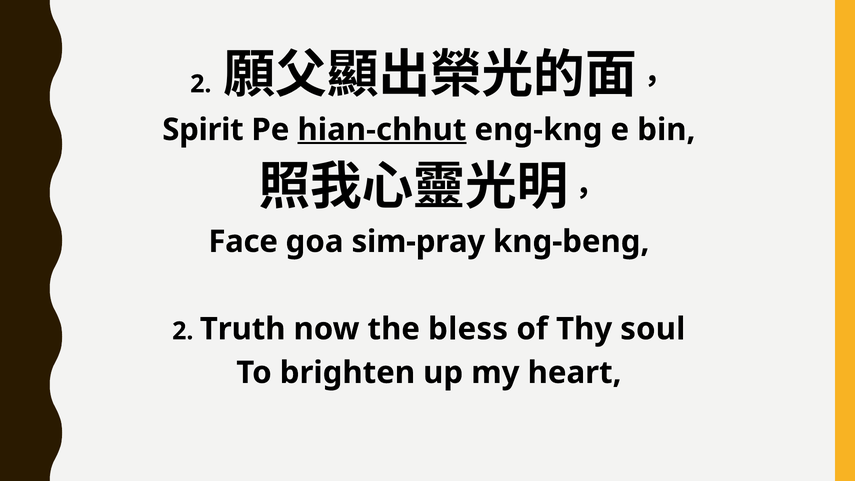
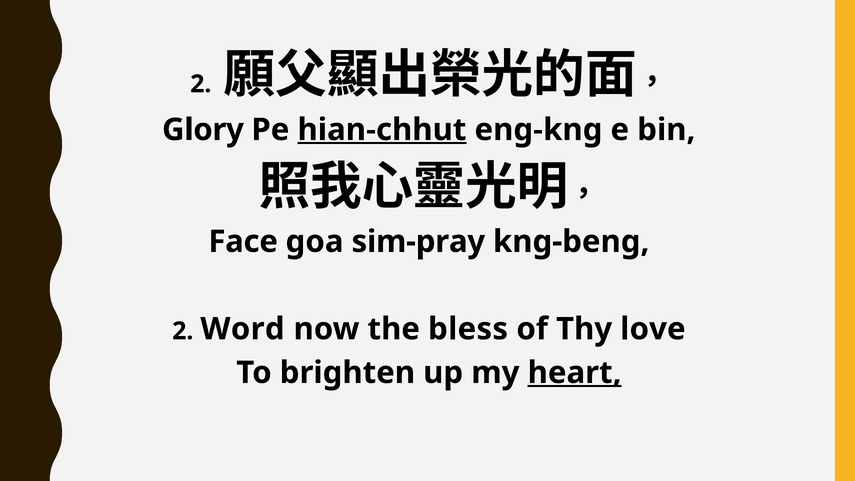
Spirit: Spirit -> Glory (203, 130)
Truth: Truth -> Word (242, 329)
soul: soul -> love (653, 329)
heart underline: none -> present (575, 373)
